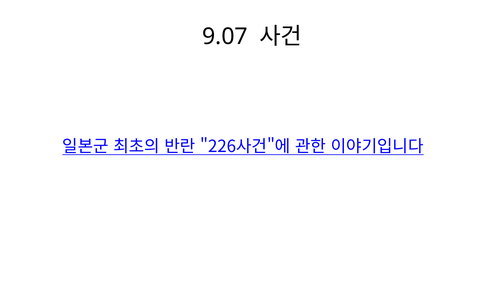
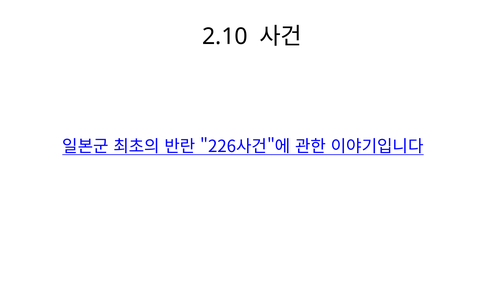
9.07: 9.07 -> 2.10 (225, 37)
